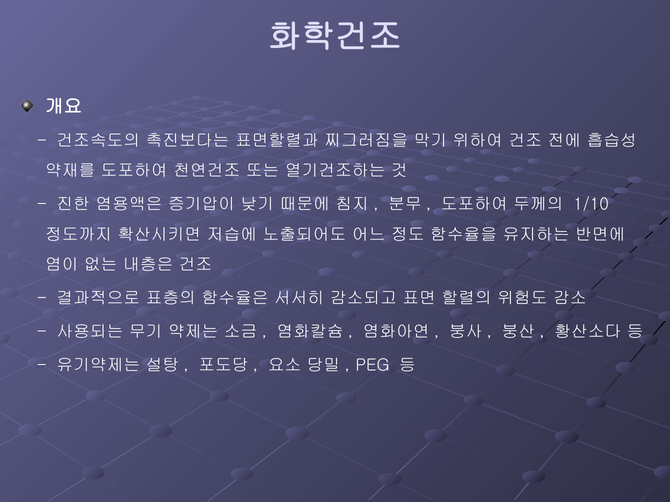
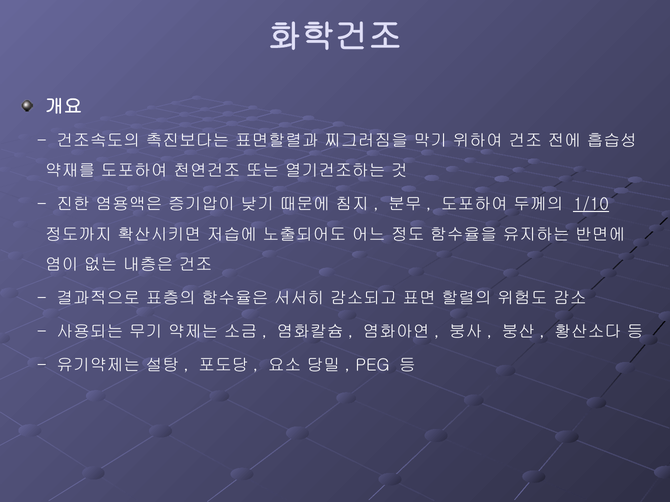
1/10 underline: none -> present (591, 205)
